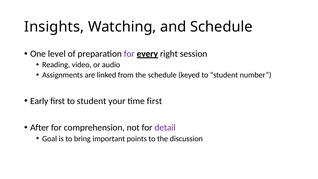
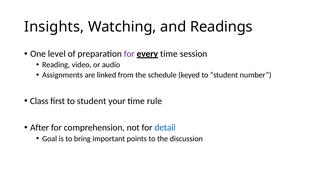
and Schedule: Schedule -> Readings (221, 27)
every right: right -> time (169, 54)
Early: Early -> Class (39, 101)
time first: first -> rule (154, 101)
detail colour: purple -> blue (165, 128)
